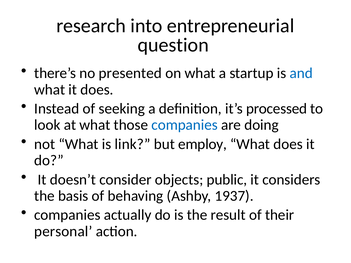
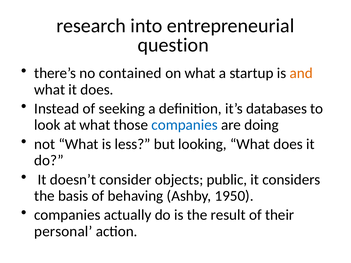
presented: presented -> contained (130, 73)
and colour: blue -> orange (301, 73)
processed: processed -> databases (277, 109)
link: link -> less (133, 144)
employ: employ -> looking (202, 144)
1937: 1937 -> 1950 (234, 196)
